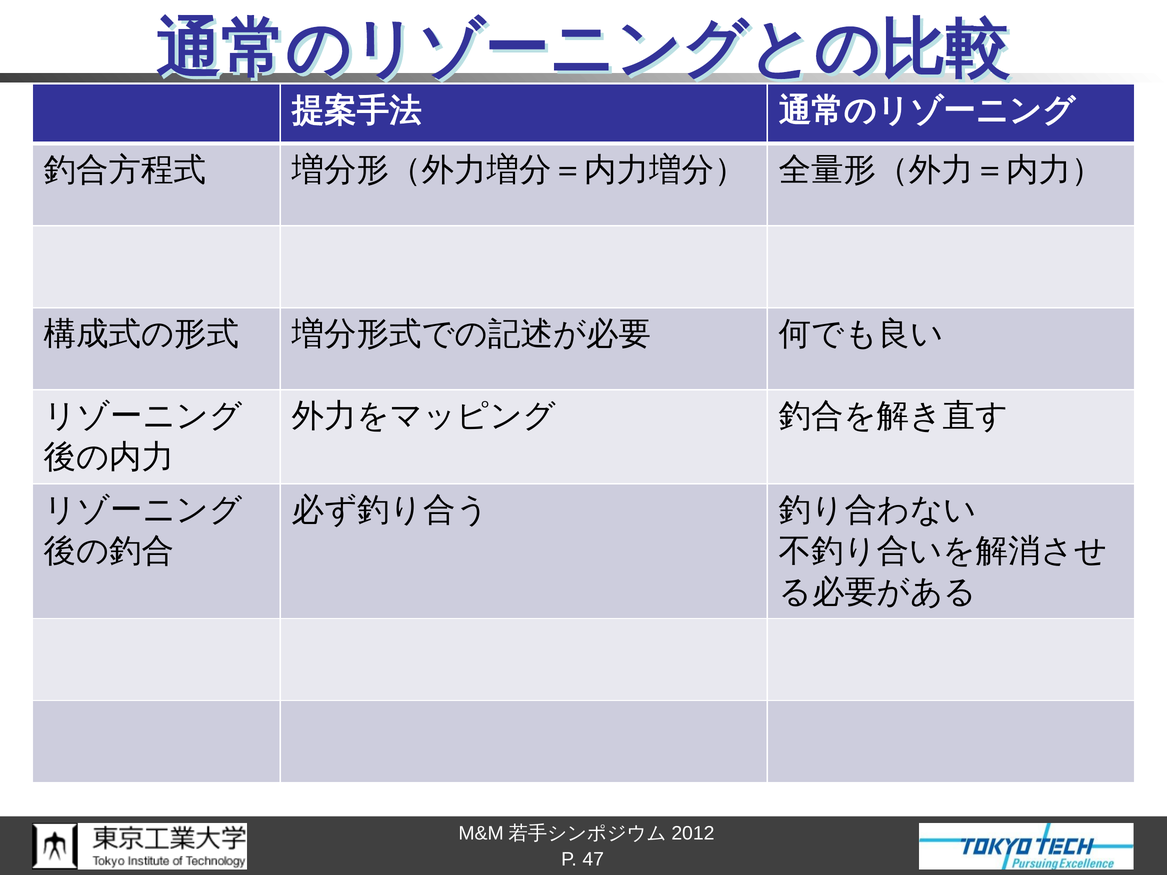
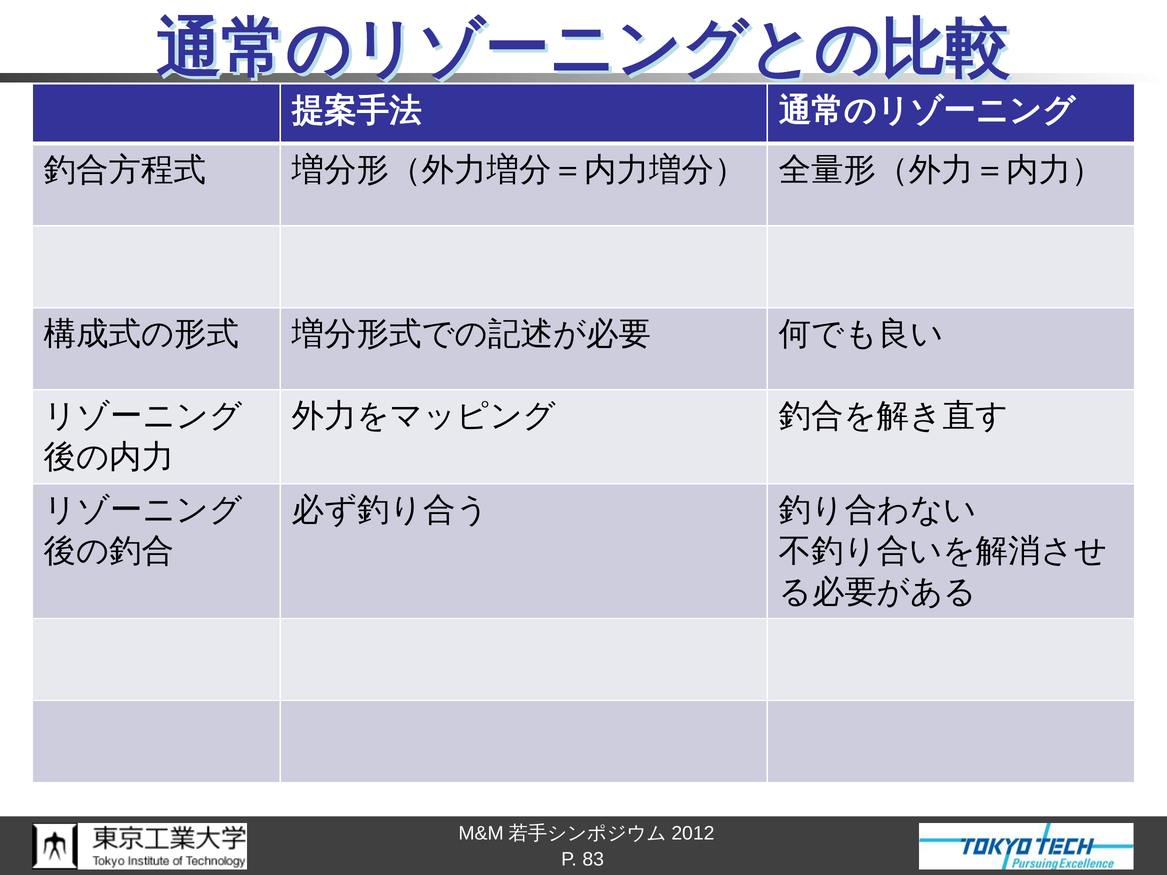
47: 47 -> 83 (593, 860)
